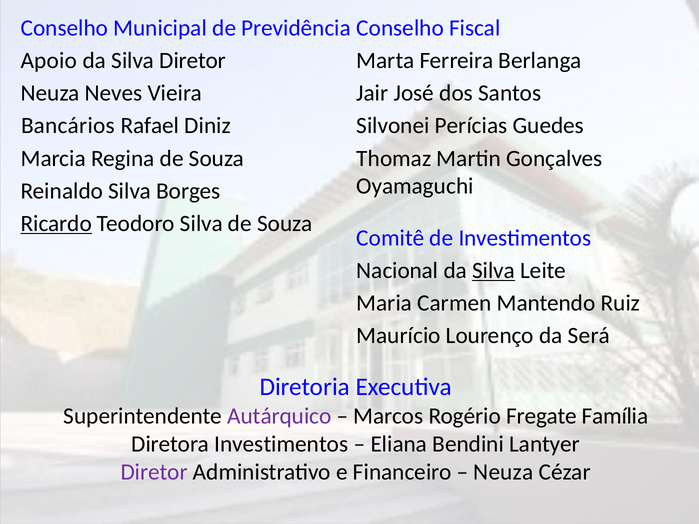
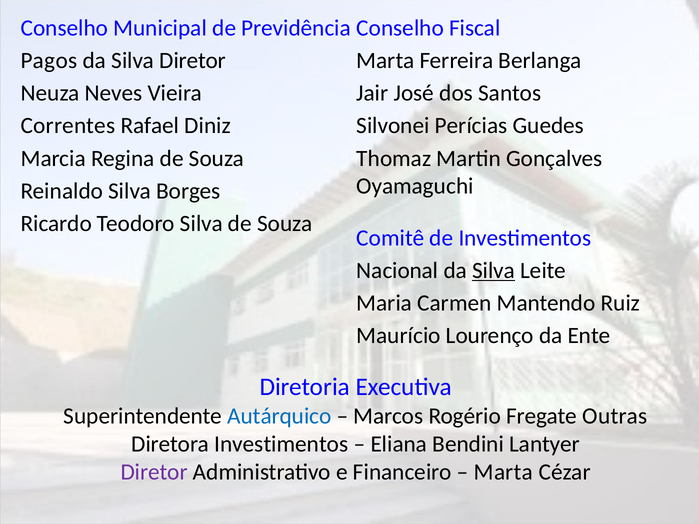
Apoio: Apoio -> Pagos (49, 61)
Bancários: Bancários -> Correntes (68, 126)
Ricardo underline: present -> none (56, 224)
Será: Será -> Ente (589, 336)
Autárquico colour: purple -> blue (279, 416)
Família: Família -> Outras (615, 416)
Neuza: Neuza -> Marta (503, 472)
